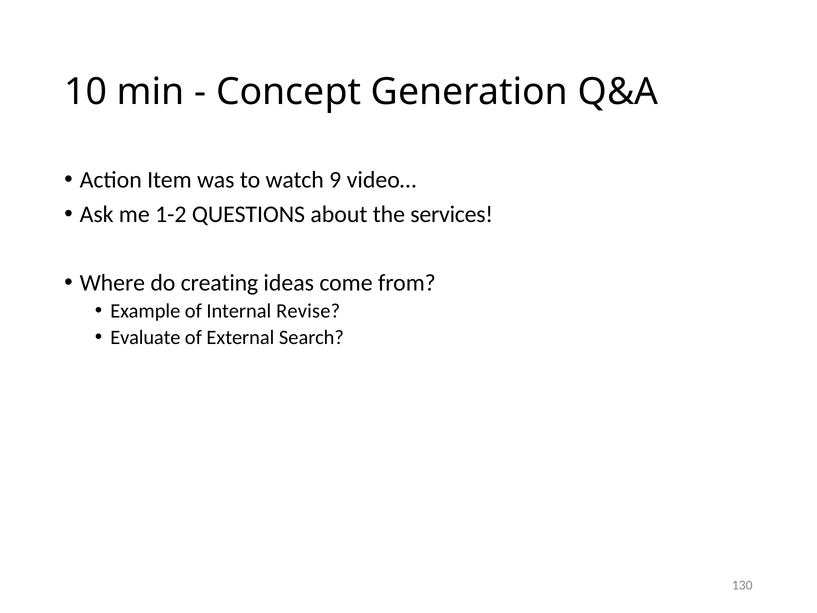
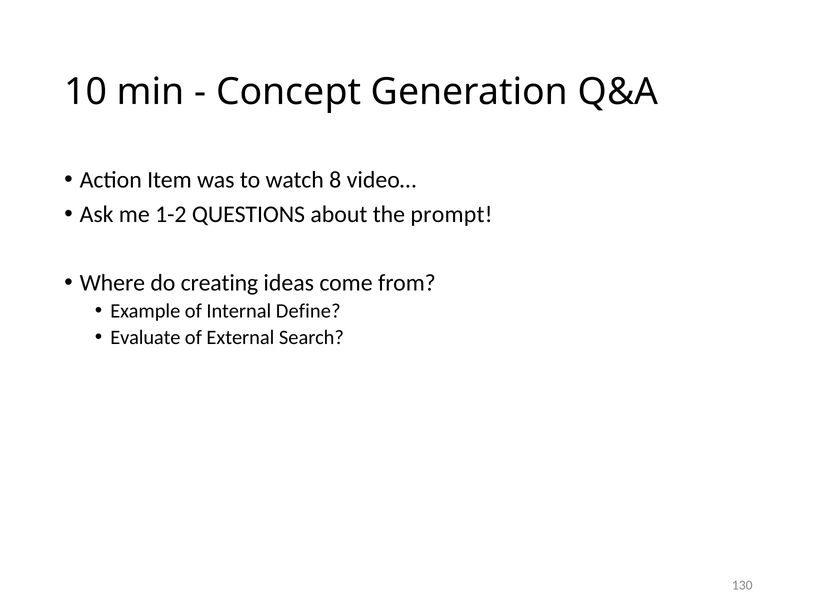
9: 9 -> 8 (335, 180)
services: services -> prompt (452, 214)
Revise: Revise -> Define (308, 311)
